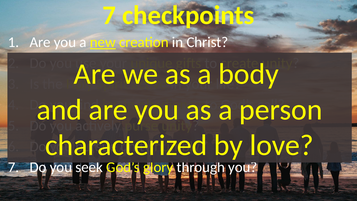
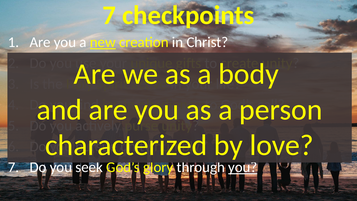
you underline: none -> present (243, 167)
